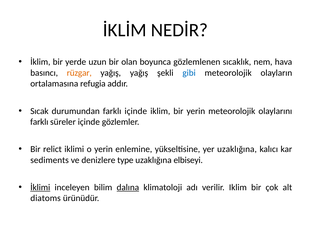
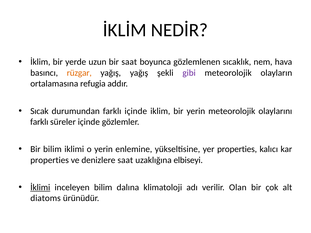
bir olan: olan -> saat (129, 62)
gibi colour: blue -> purple (189, 73)
Bir relict: relict -> bilim (52, 149)
yer uzaklığına: uzaklığına -> properties (237, 149)
sediments: sediments -> properties (50, 160)
denizlere type: type -> saat (125, 160)
dalına underline: present -> none (128, 188)
verilir Iklim: Iklim -> Olan (238, 188)
